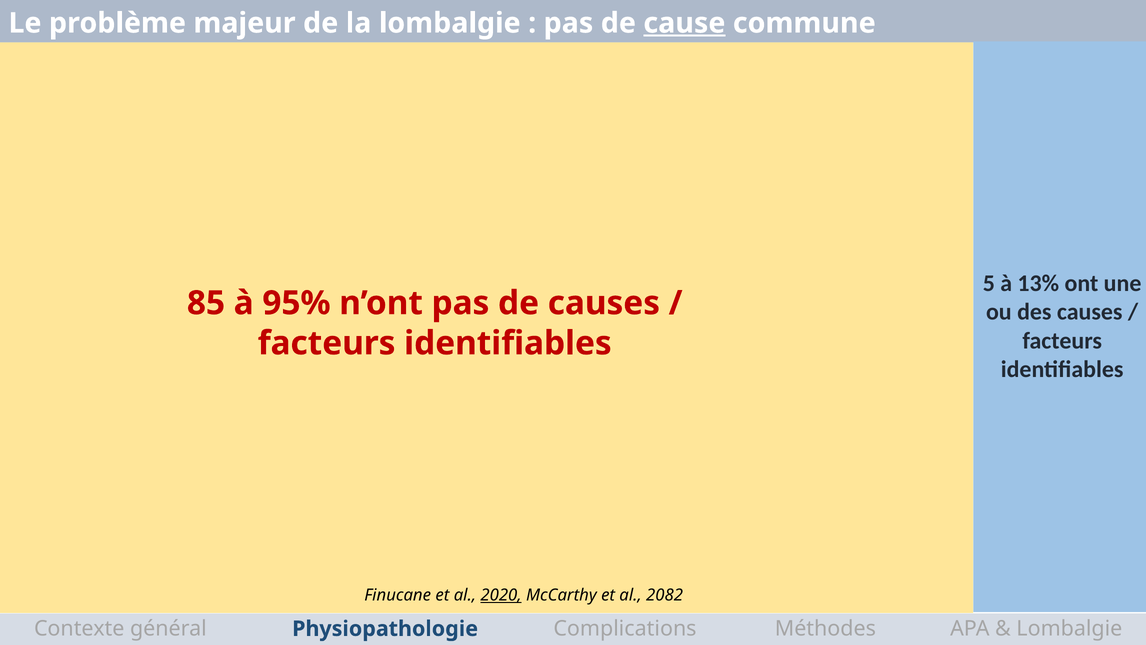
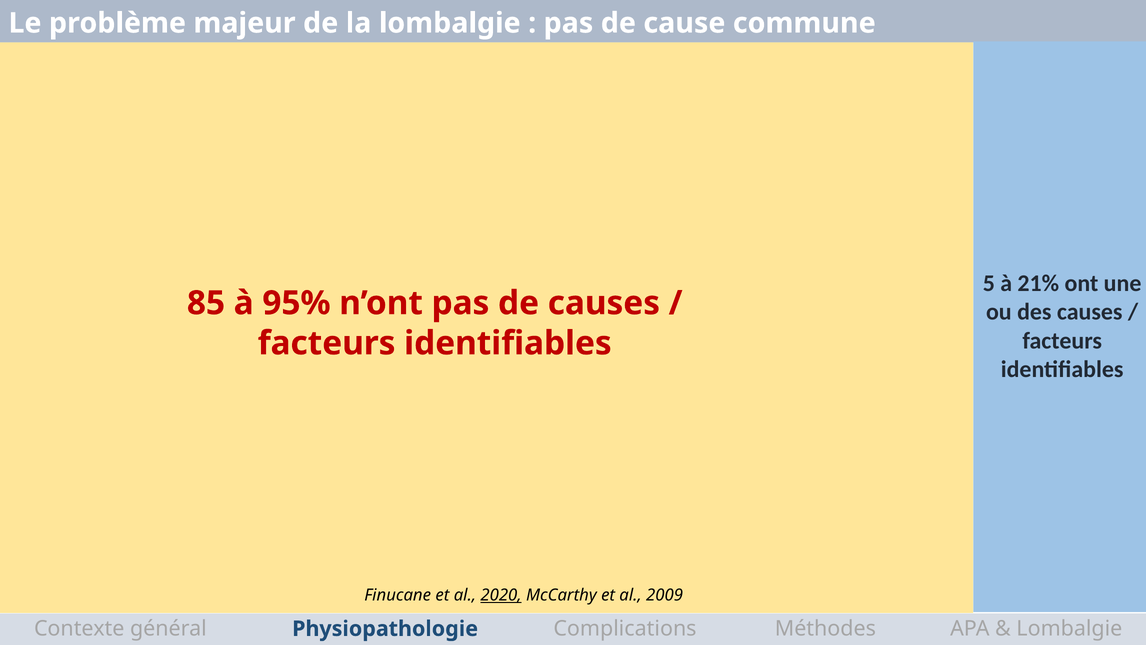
cause underline: present -> none (684, 23)
13%: 13% -> 21% (1038, 283)
2082: 2082 -> 2009 (665, 595)
